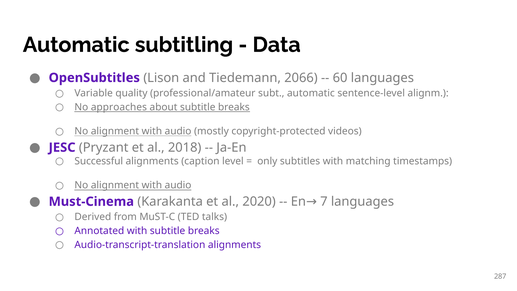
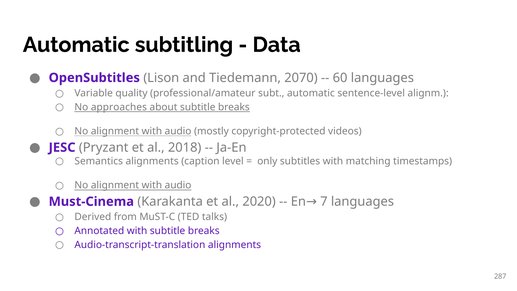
2066: 2066 -> 2070 (301, 78)
Successful: Successful -> Semantics (99, 161)
